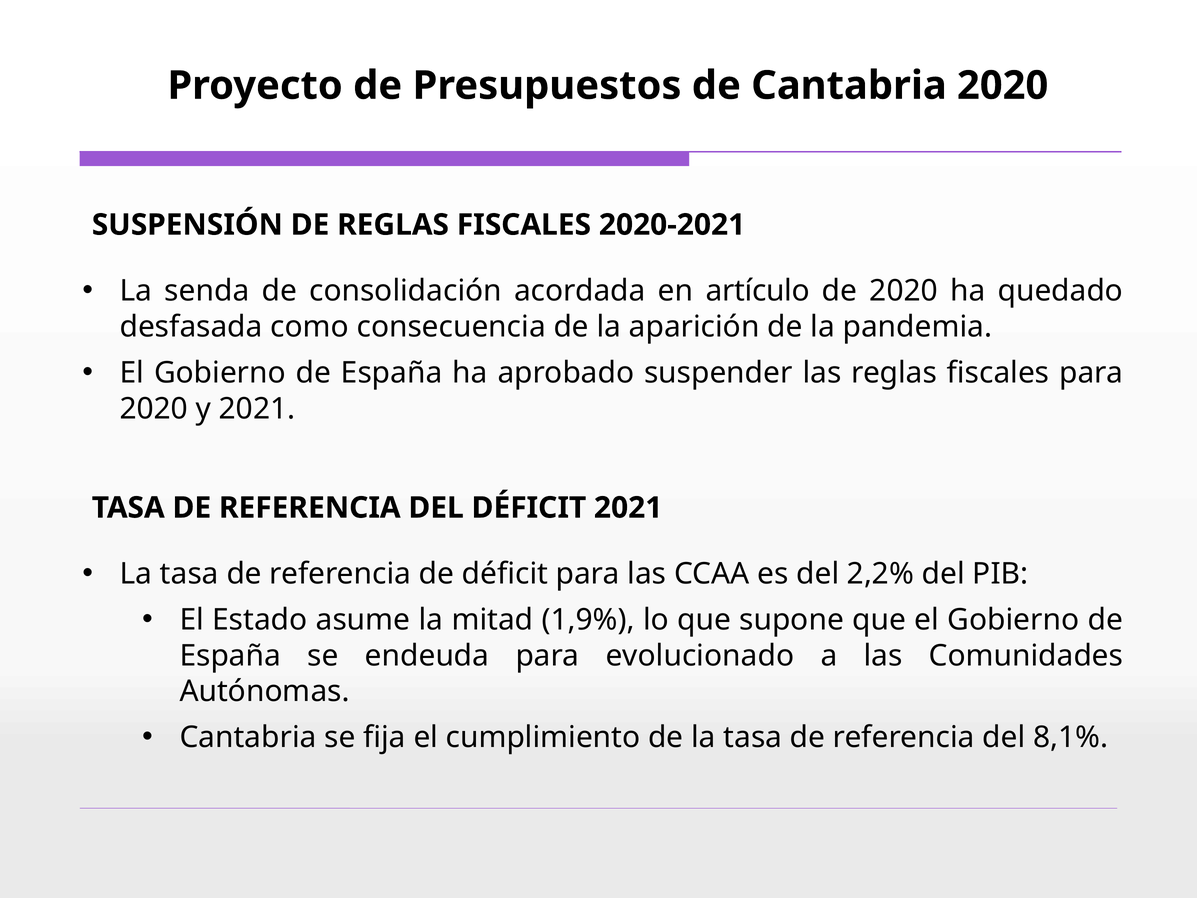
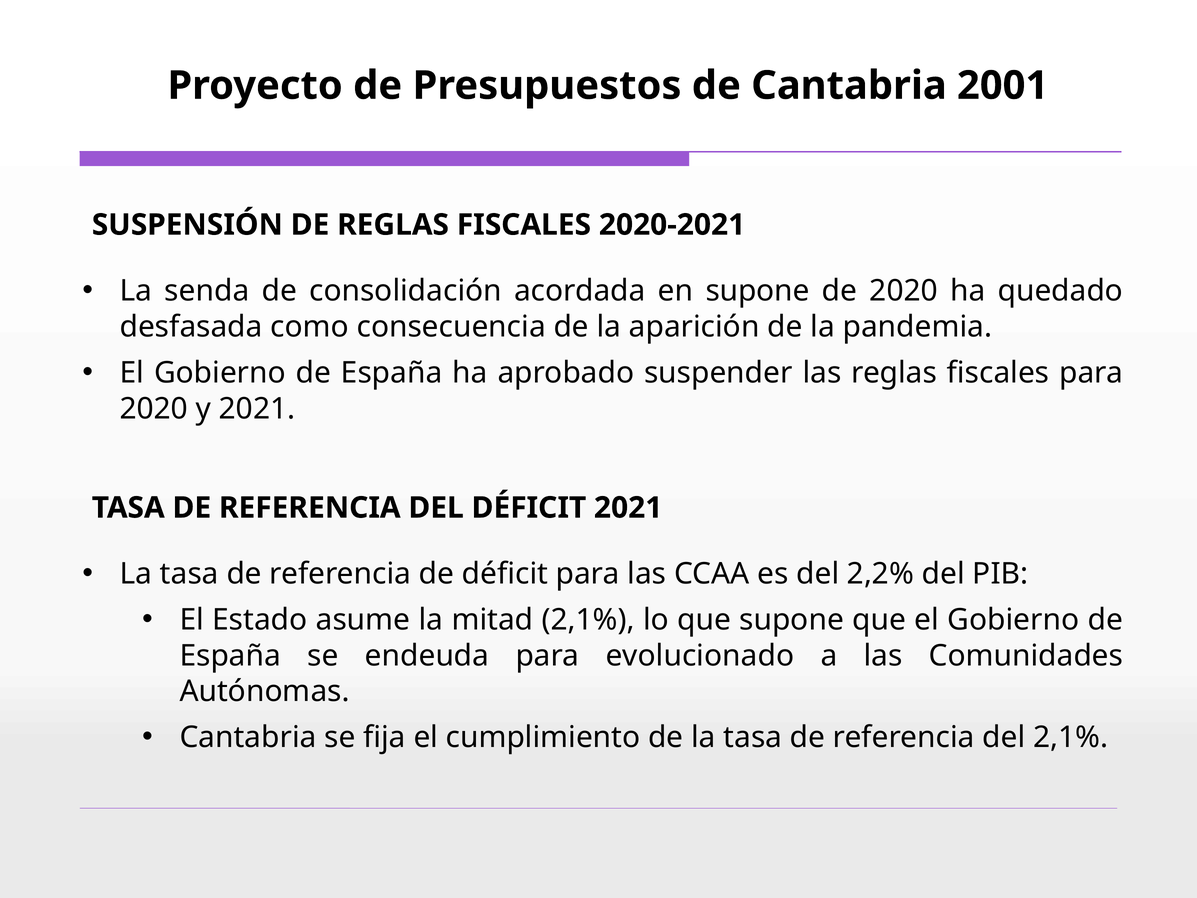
Cantabria 2020: 2020 -> 2001 (1003, 86)
en artículo: artículo -> supone (758, 291)
mitad 1,9%: 1,9% -> 2,1% (588, 620)
del 8,1%: 8,1% -> 2,1% (1071, 737)
